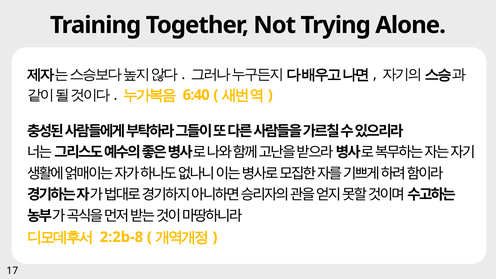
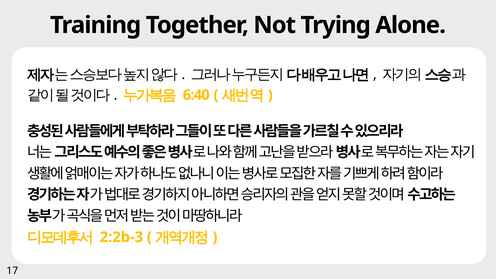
2:2b-8: 2:2b-8 -> 2:2b-3 (121, 237)
